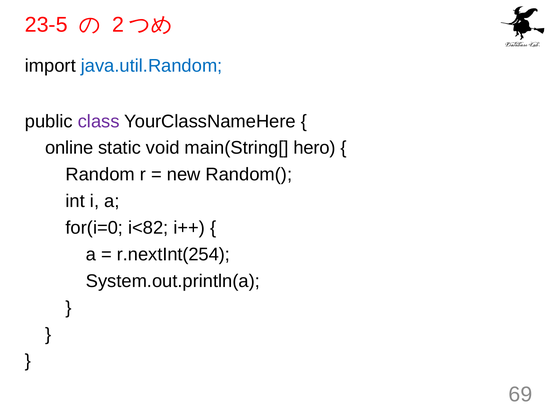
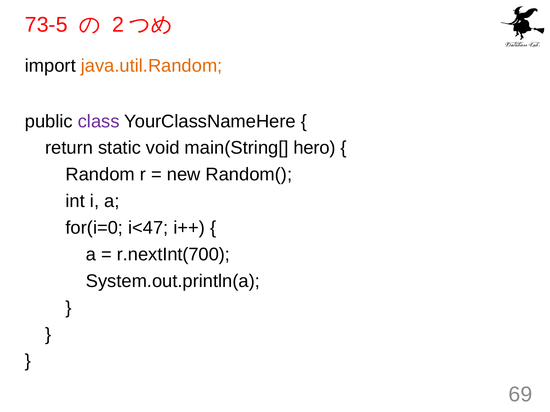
23-5: 23-5 -> 73-5 (46, 25)
java.util.Random colour: blue -> orange (152, 66)
online: online -> return (69, 148)
i<82: i<82 -> i<47 (148, 228)
r.nextInt(254: r.nextInt(254 -> r.nextInt(700 (173, 255)
